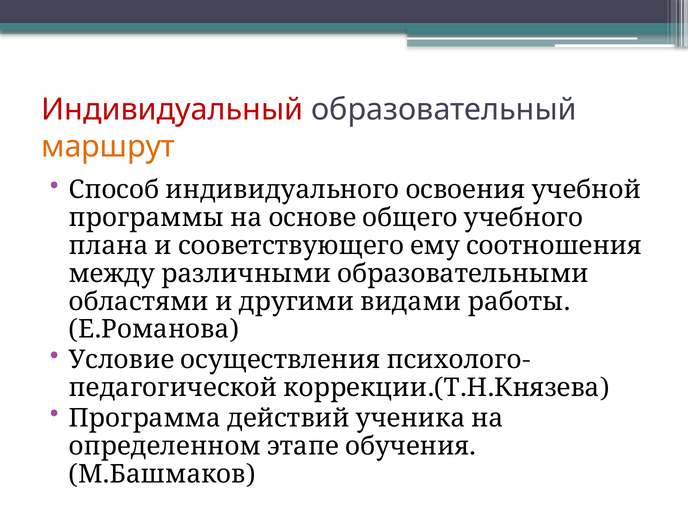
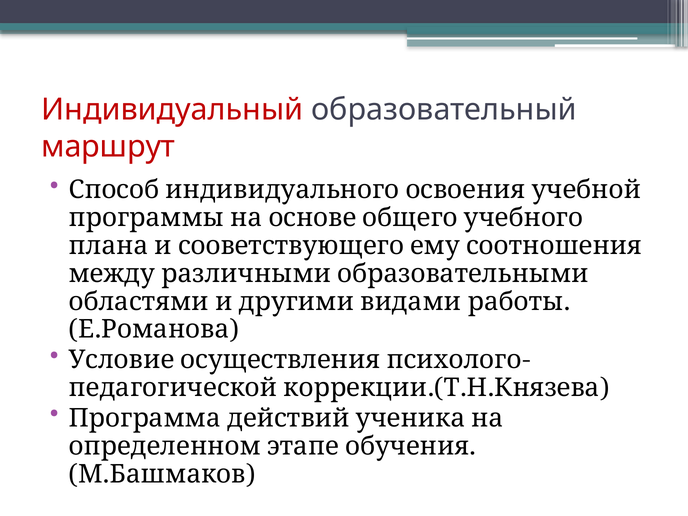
маршрут colour: orange -> red (108, 147)
